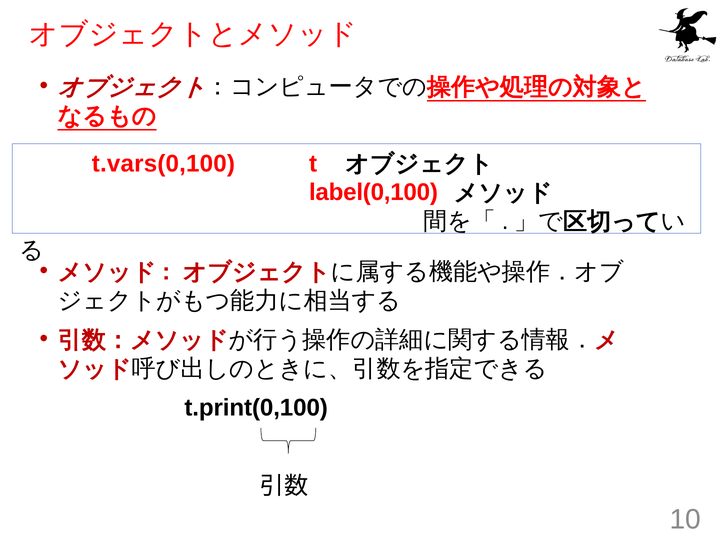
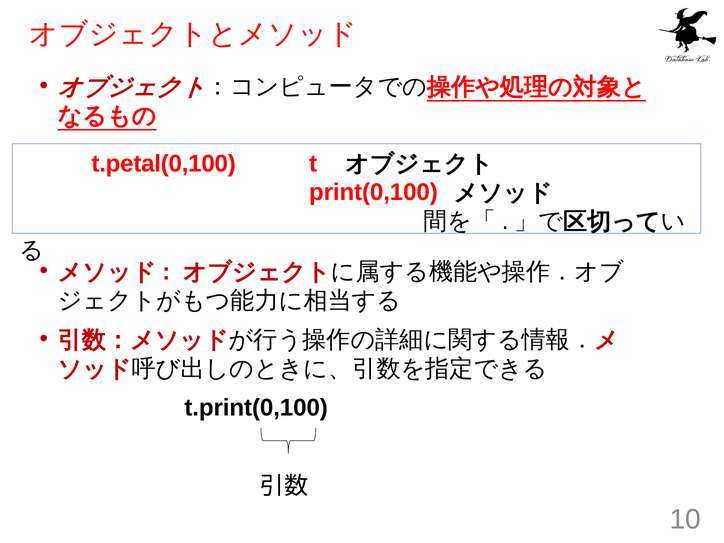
t.vars(0,100: t.vars(0,100 -> t.petal(0,100 (164, 164)
label(0,100: label(0,100 -> print(0,100 (373, 193)
